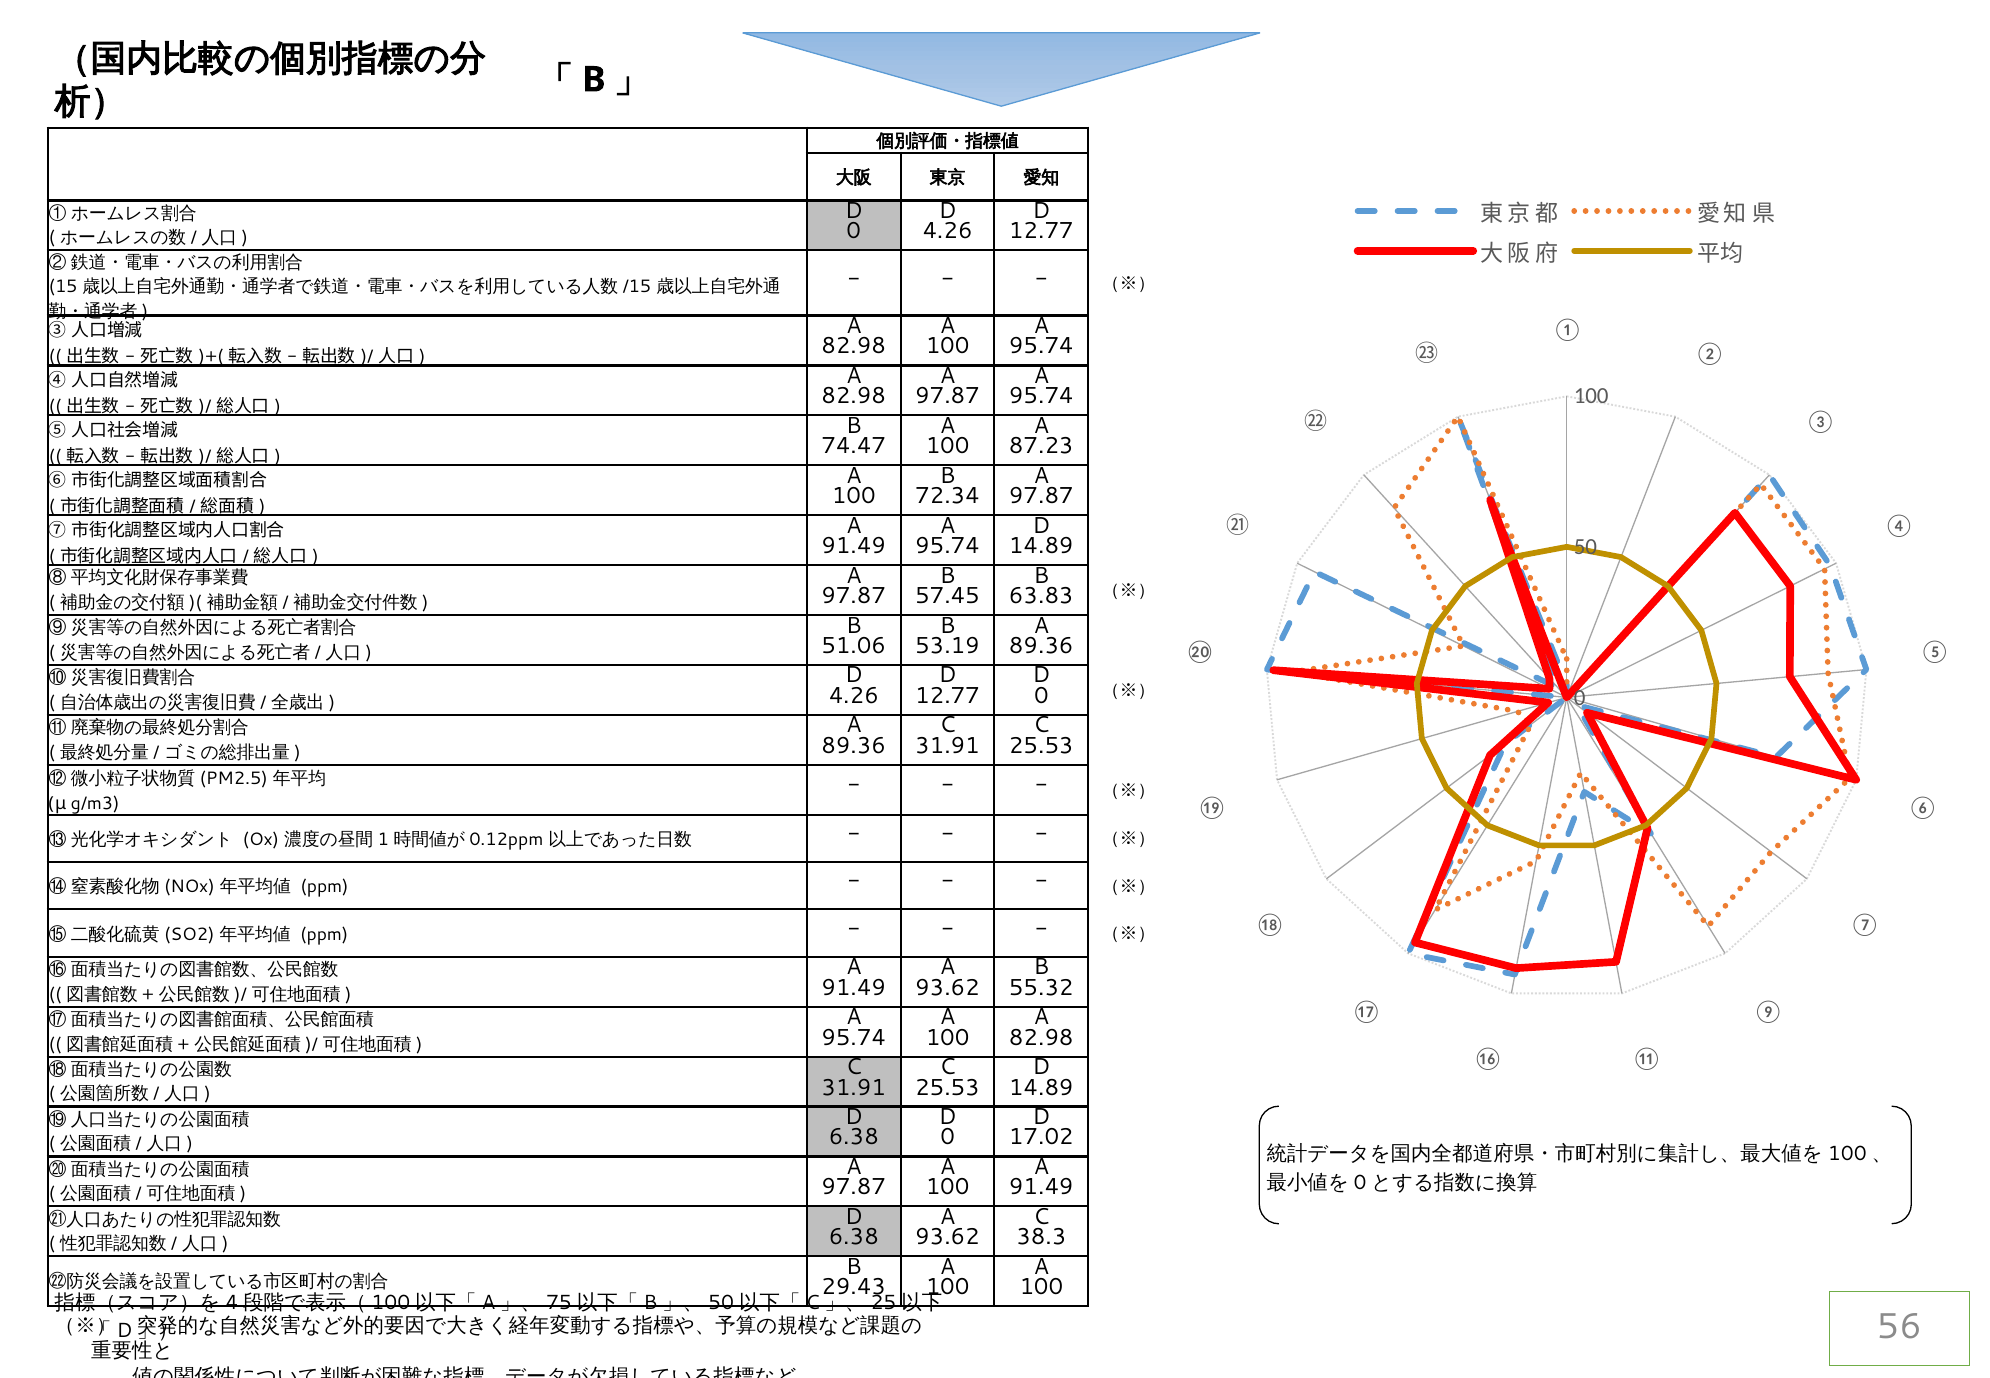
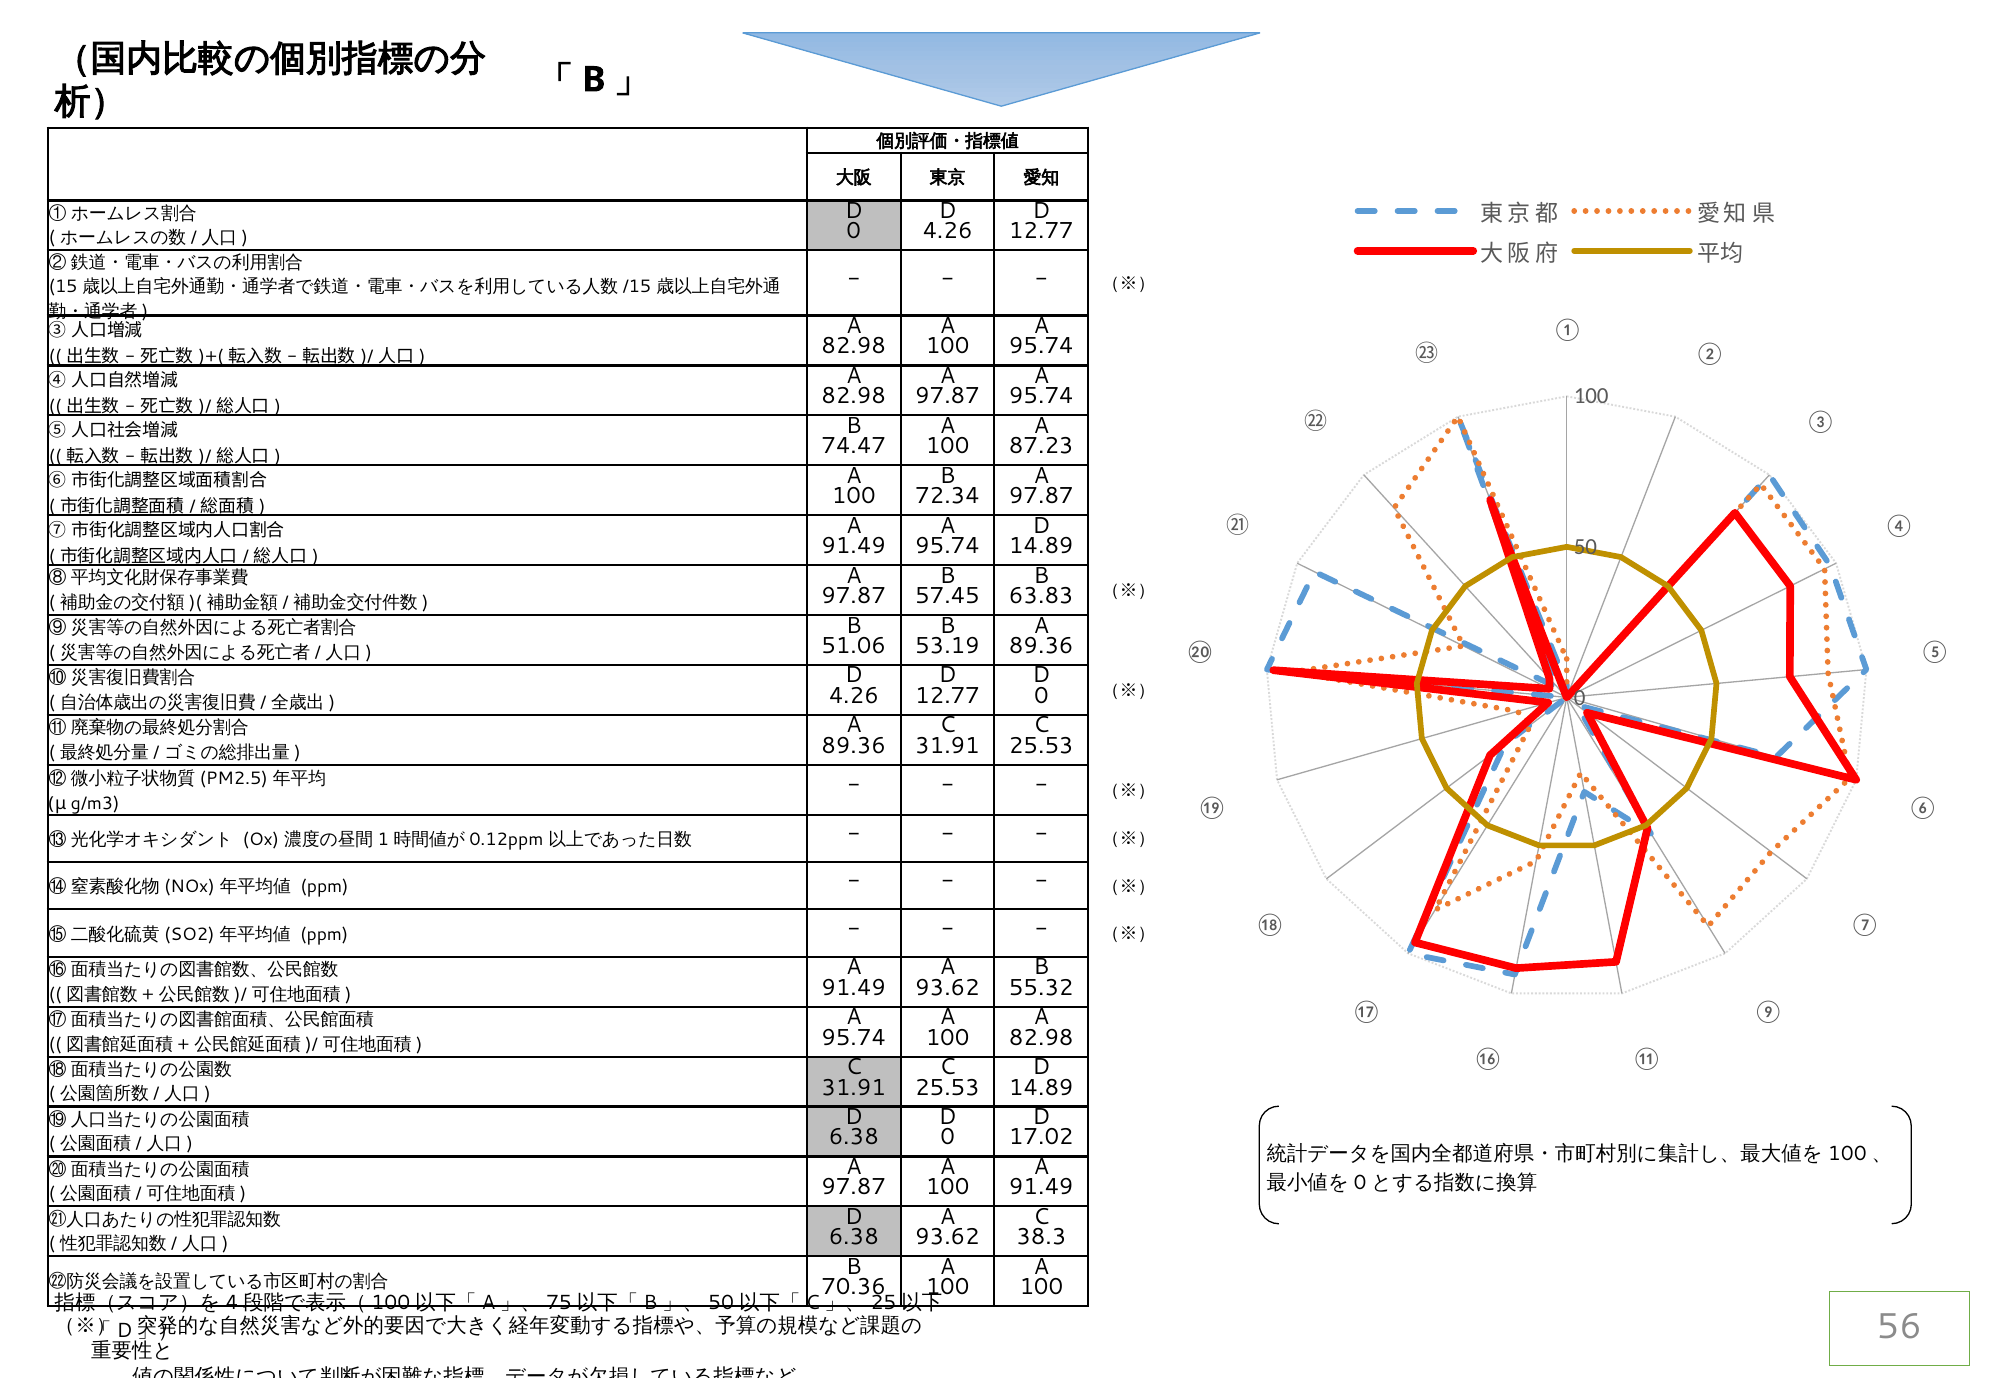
29.43: 29.43 -> 70.36 (854, 1287)
